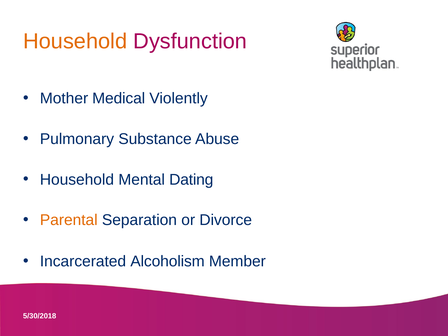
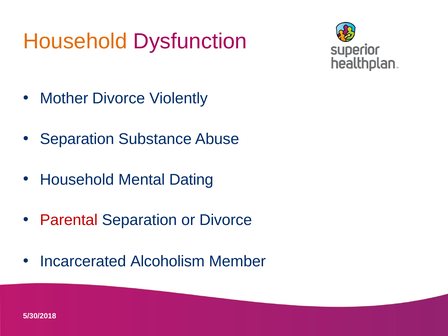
Mother Medical: Medical -> Divorce (119, 98)
Pulmonary: Pulmonary -> Separation (77, 139)
Parental colour: orange -> red (69, 220)
